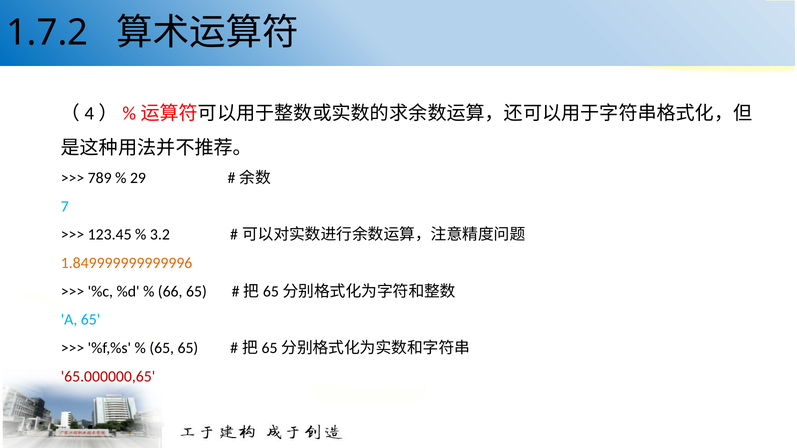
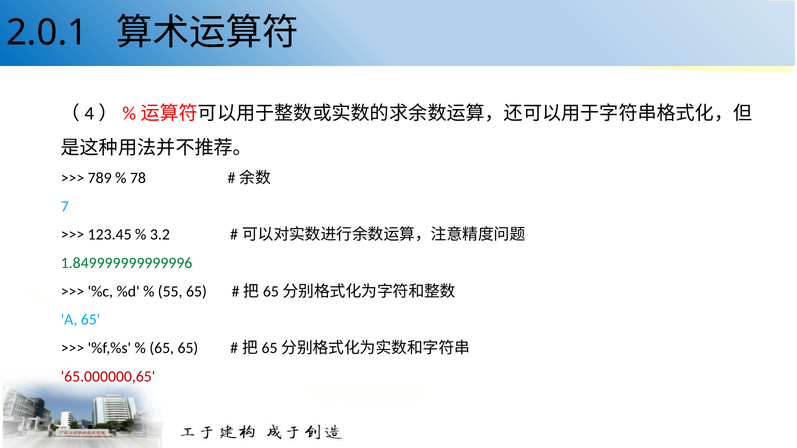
1.7.2: 1.7.2 -> 2.0.1 (47, 33)
29: 29 -> 78 (138, 178)
1.849999999999996 colour: orange -> green (127, 263)
66: 66 -> 55 (170, 292)
